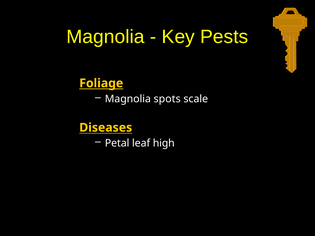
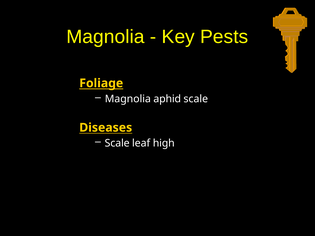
spots: spots -> aphid (167, 99)
Petal: Petal -> Scale (117, 143)
